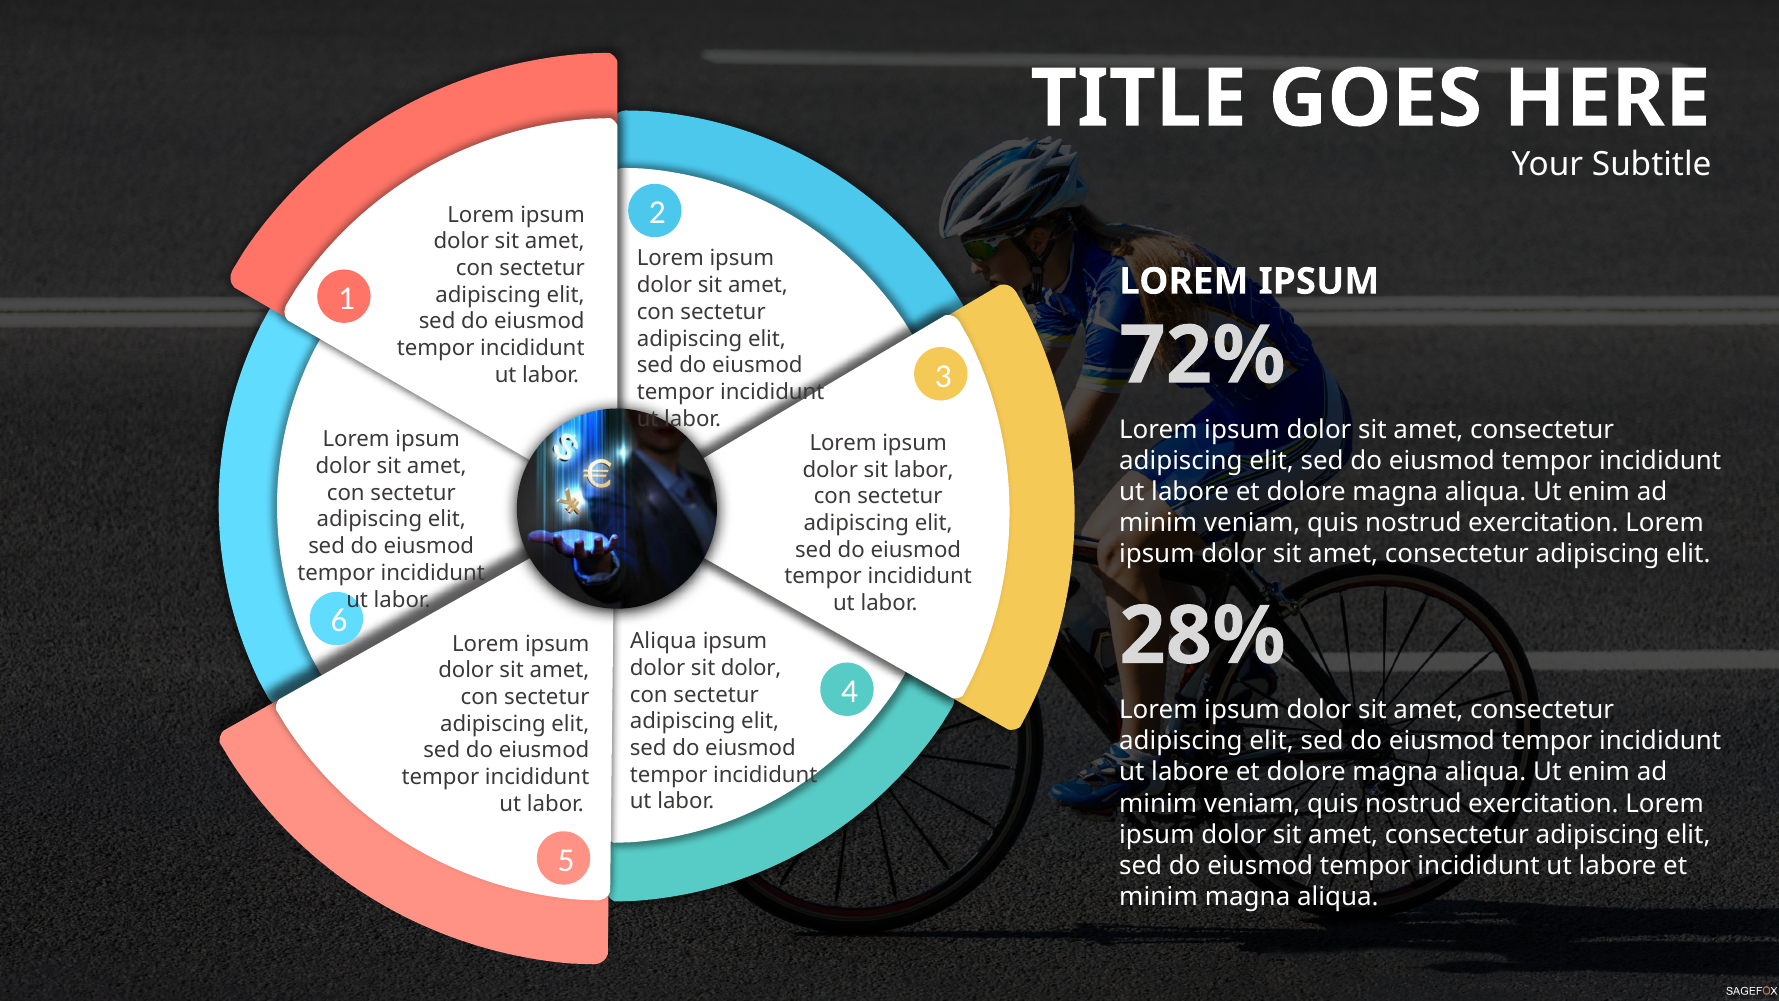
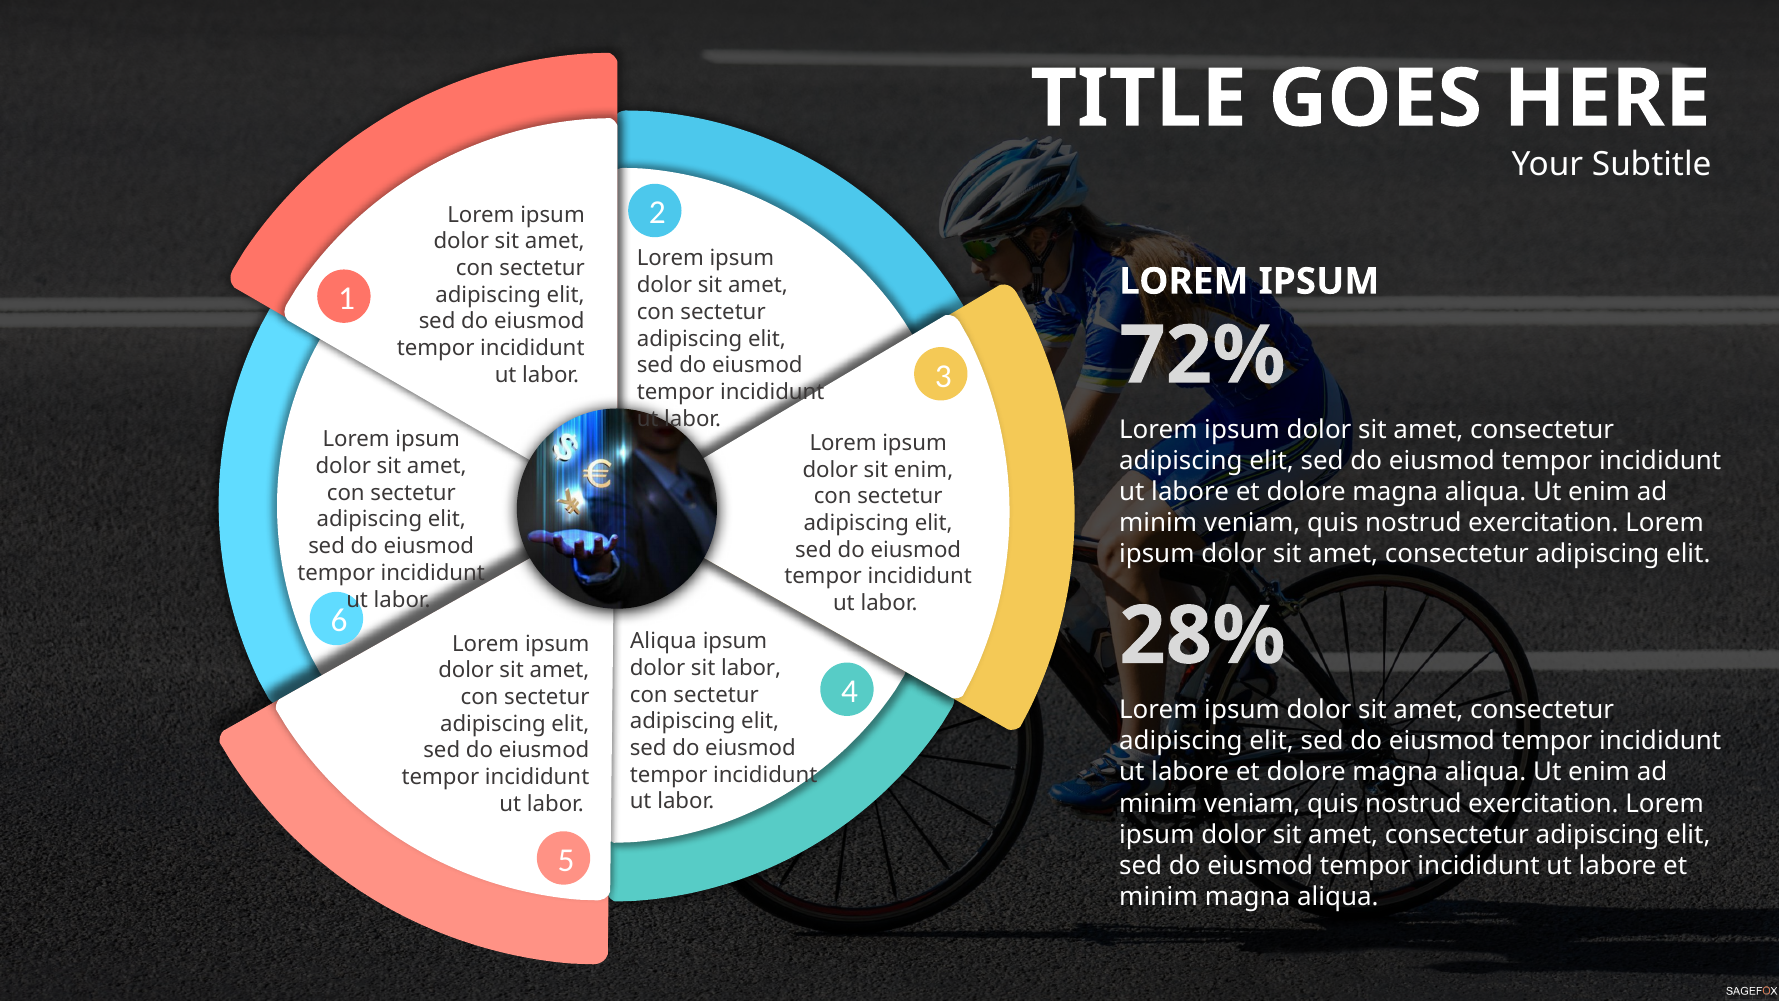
sit labor: labor -> enim (924, 470)
sit dolor: dolor -> labor (751, 668)
